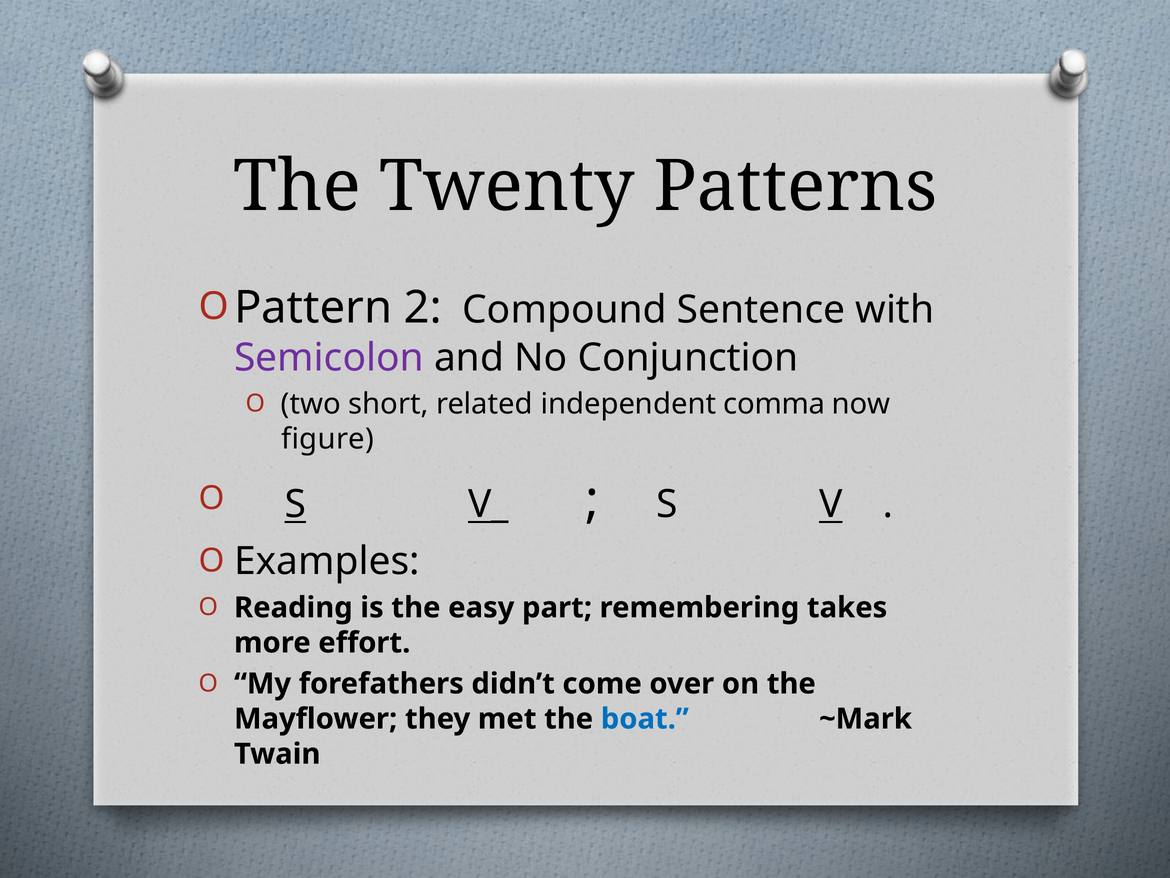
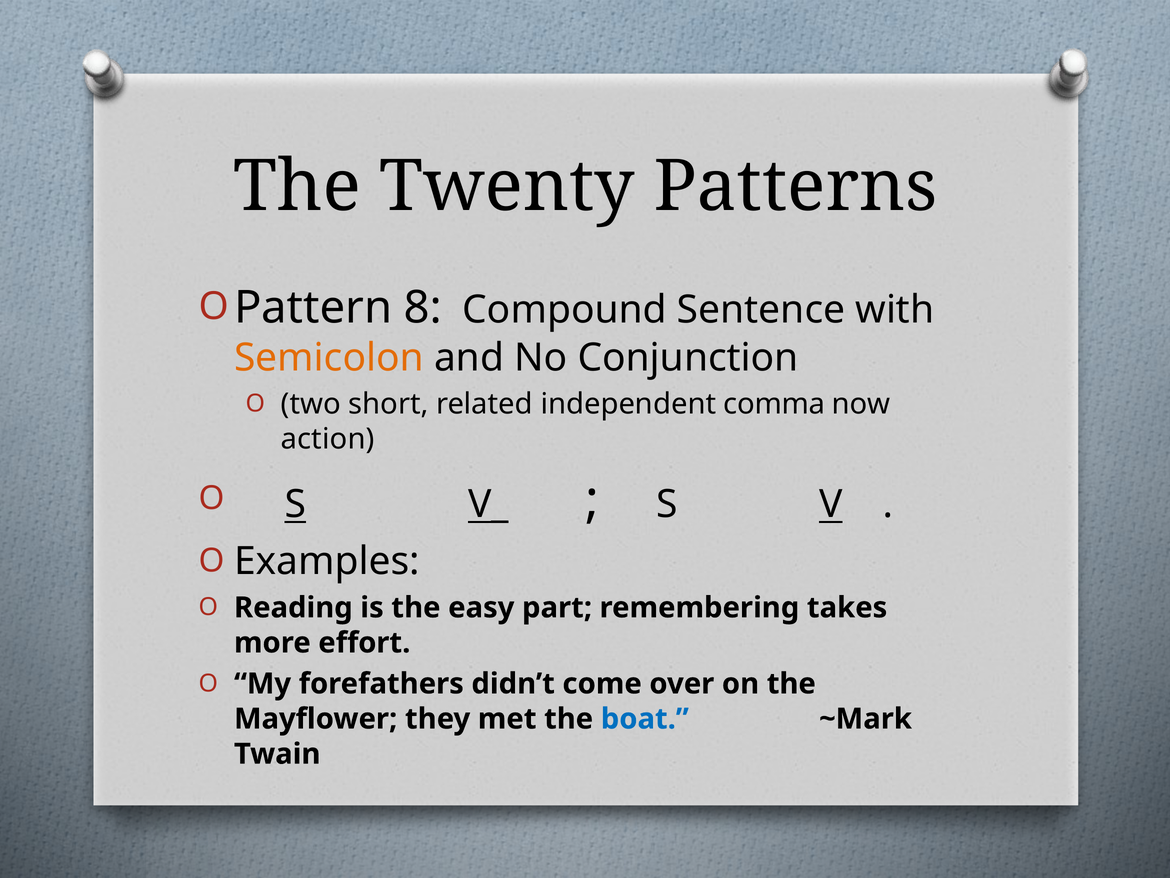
2: 2 -> 8 (423, 308)
Semicolon colour: purple -> orange (329, 358)
figure: figure -> action (328, 439)
